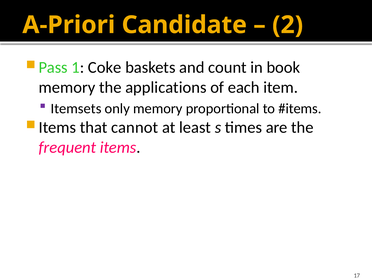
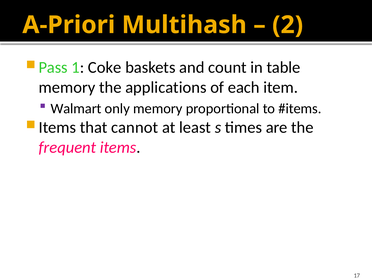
Candidate: Candidate -> Multihash (184, 25)
book: book -> table (283, 67)
Itemsets: Itemsets -> Walmart (76, 109)
